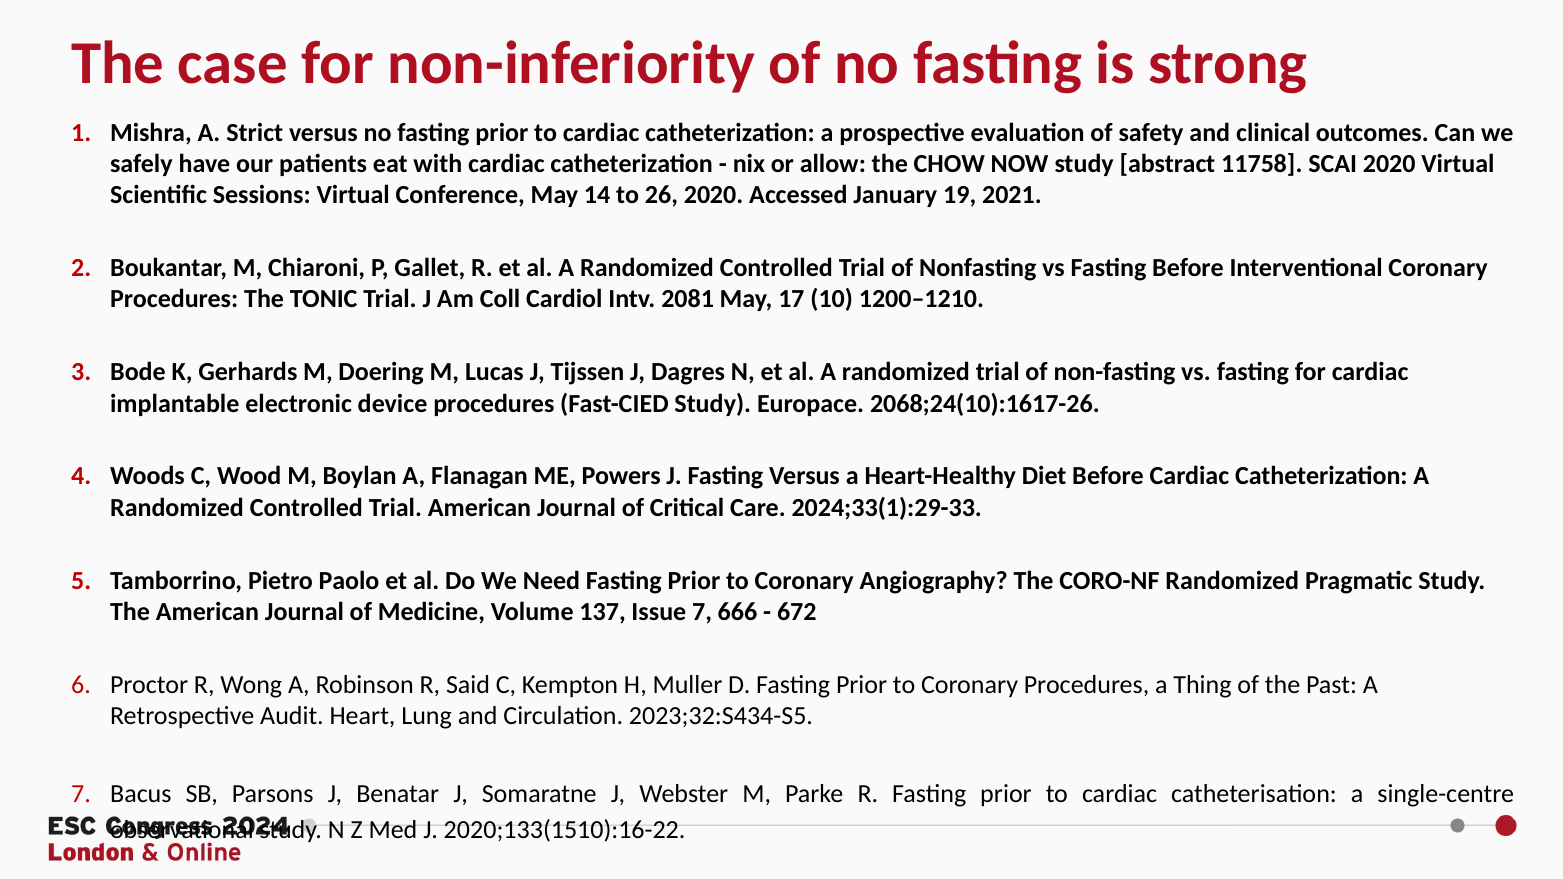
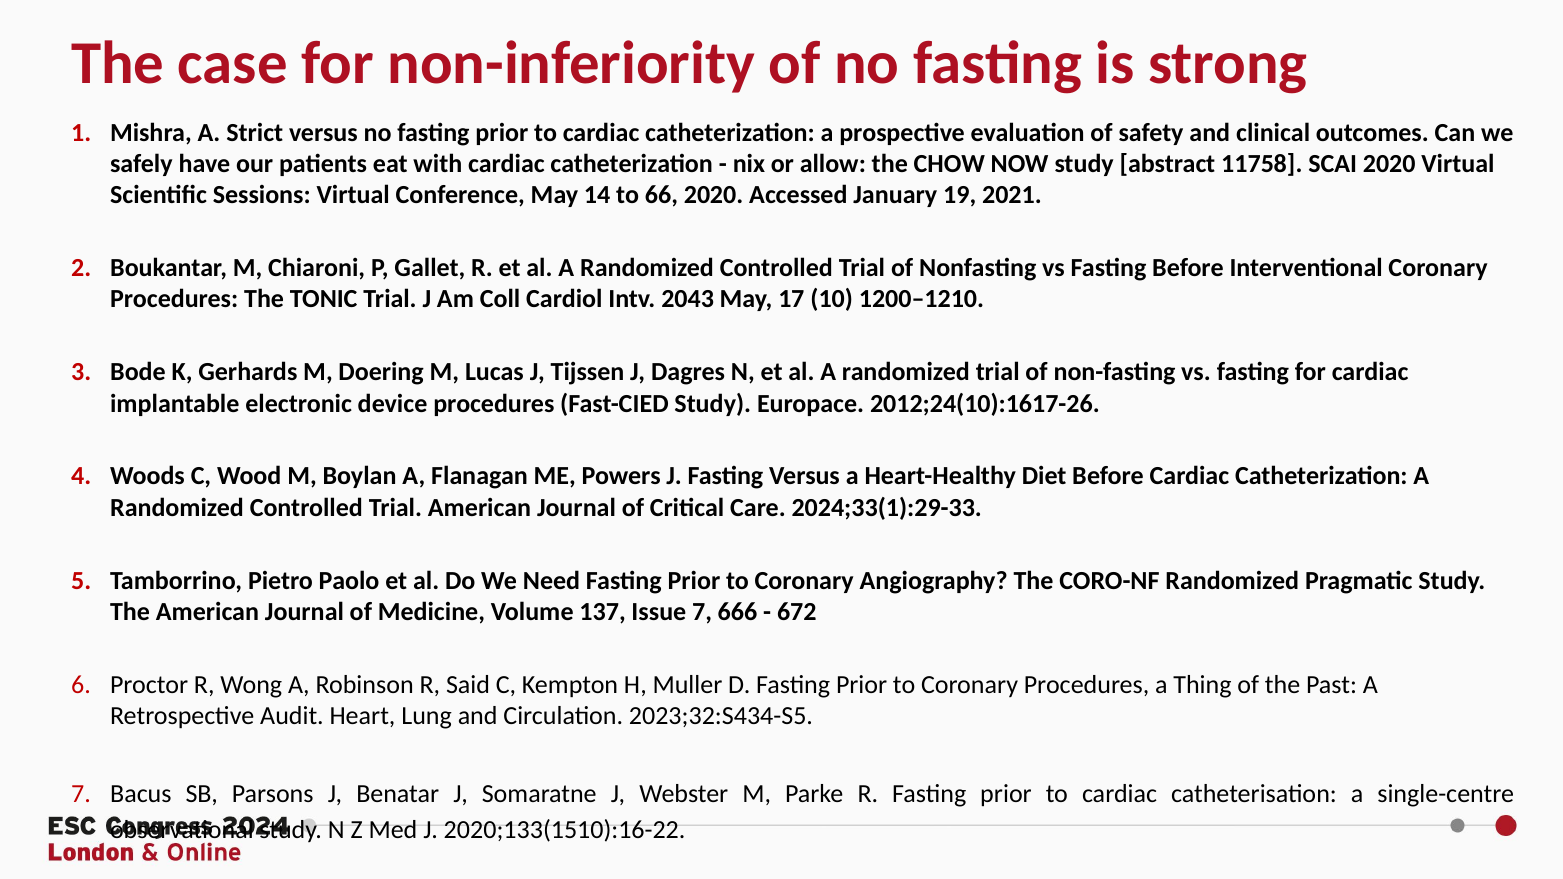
26: 26 -> 66 (661, 195)
2081: 2081 -> 2043 (688, 299)
2068;24(10):1617-26: 2068;24(10):1617-26 -> 2012;24(10):1617-26 (985, 404)
